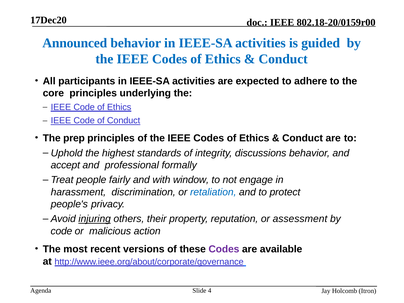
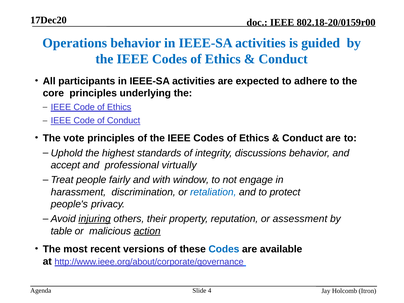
Announced: Announced -> Operations (75, 43)
prep: prep -> vote (74, 138)
formally: formally -> virtually (179, 165)
code: code -> table (61, 231)
action underline: none -> present (147, 231)
Codes colour: purple -> blue (224, 249)
